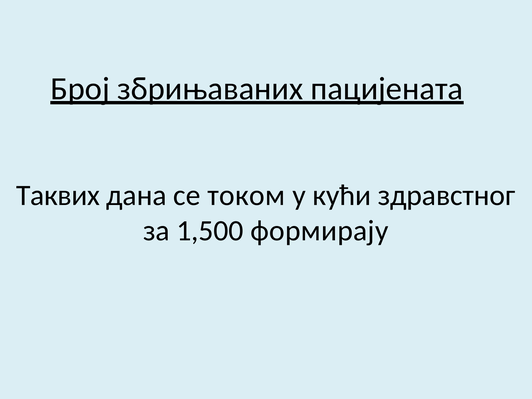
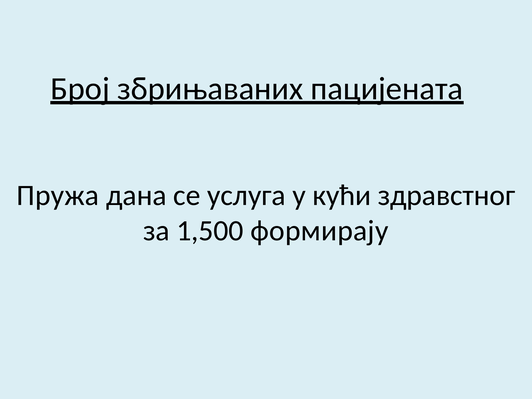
Таквих: Таквих -> Пружа (58, 195)
током: током -> услуга (246, 195)
